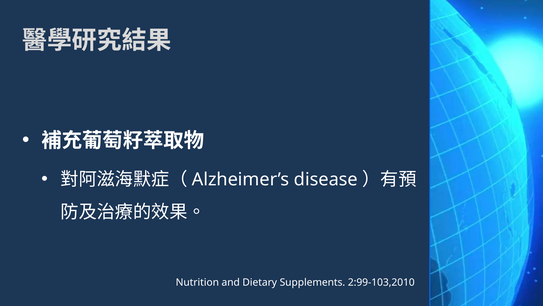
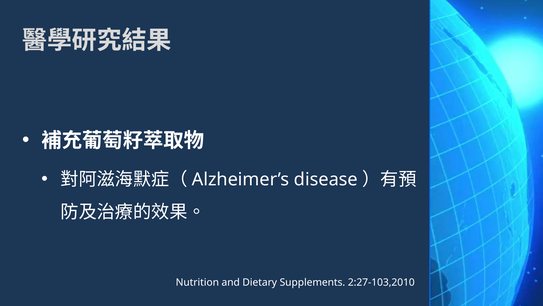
2:99-103,2010: 2:99-103,2010 -> 2:27-103,2010 (381, 282)
